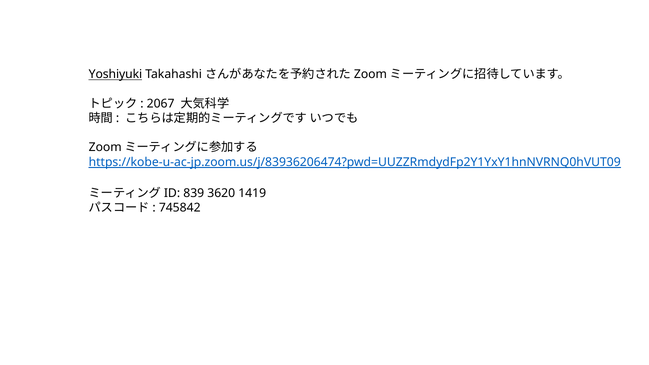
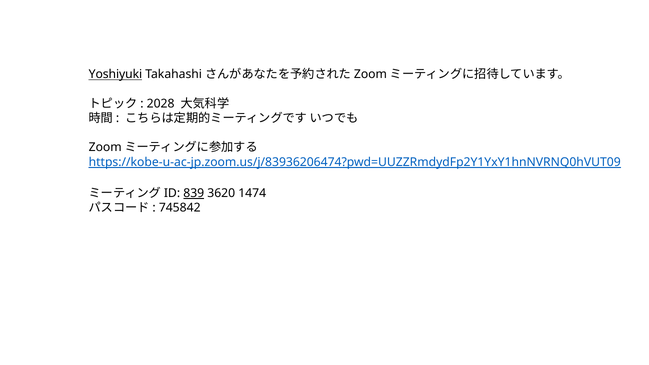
2067: 2067 -> 2028 (161, 104)
839 underline: none -> present (194, 193)
1419: 1419 -> 1474 (252, 193)
